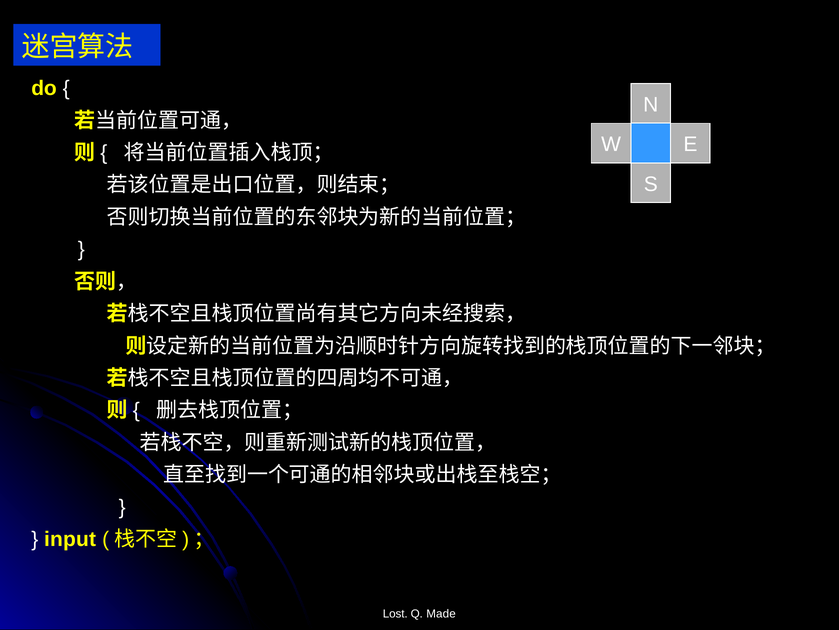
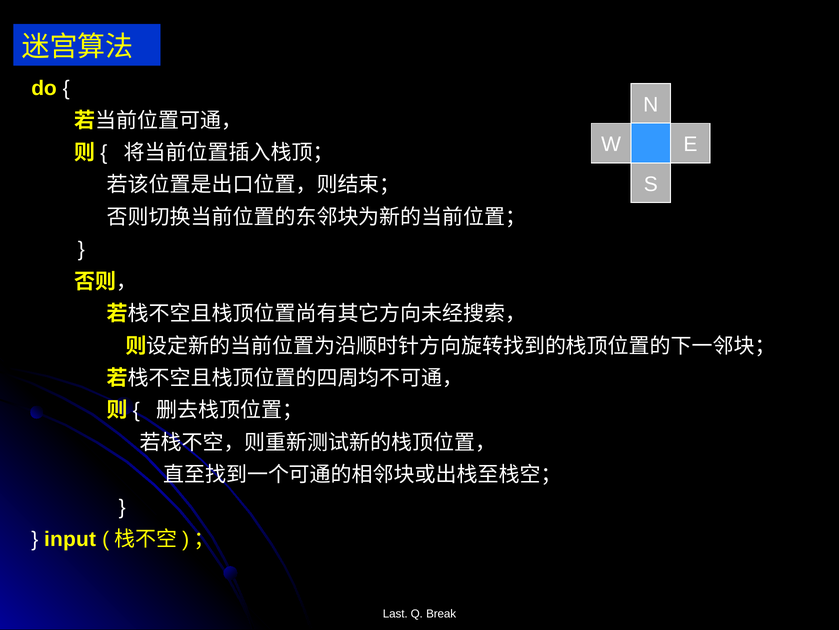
Lost: Lost -> Last (395, 613)
Made: Made -> Break (441, 613)
